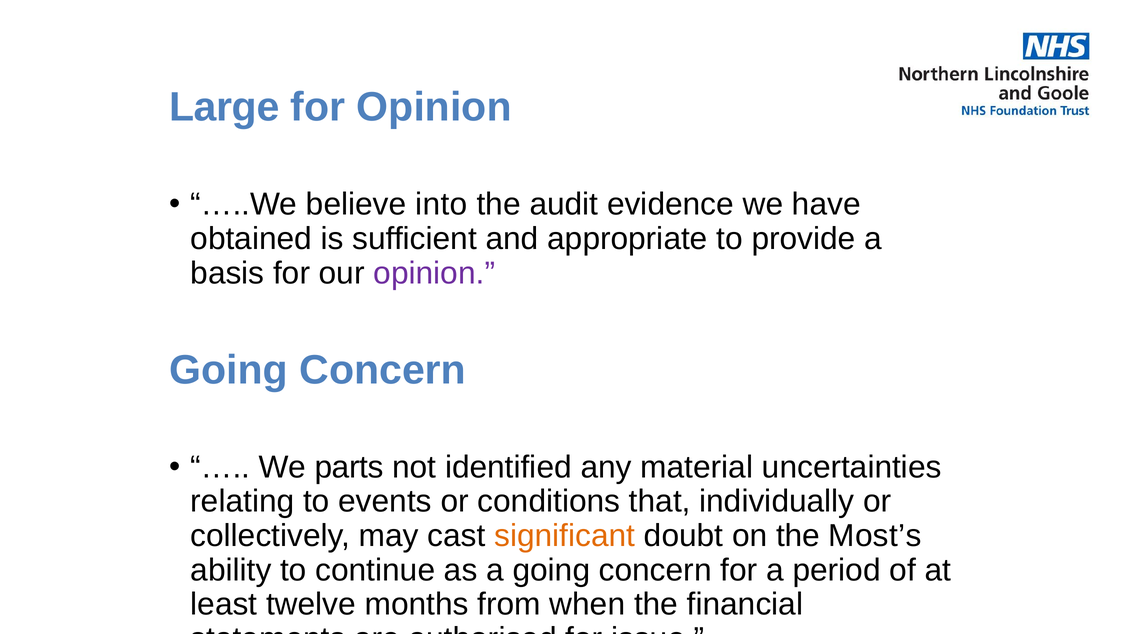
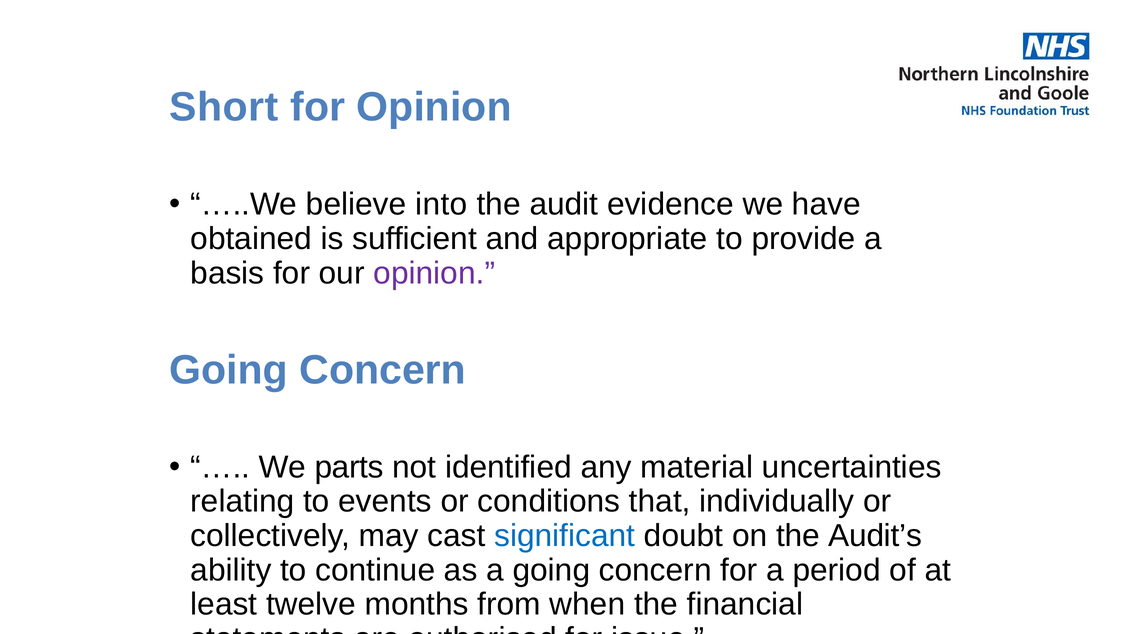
Large: Large -> Short (224, 107)
significant colour: orange -> blue (565, 536)
Most’s: Most’s -> Audit’s (875, 536)
